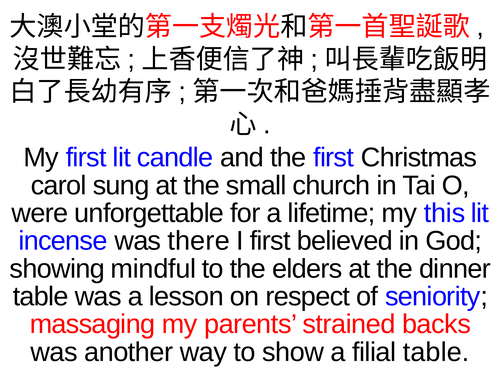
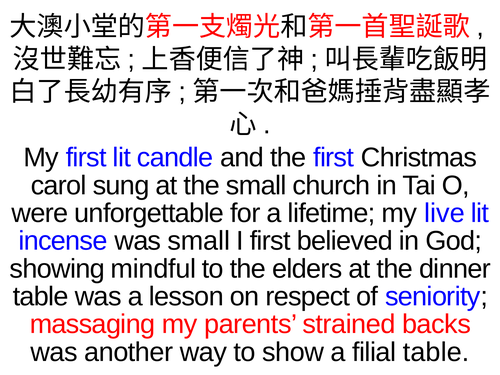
this: this -> live (444, 213)
was there: there -> small (199, 241)
